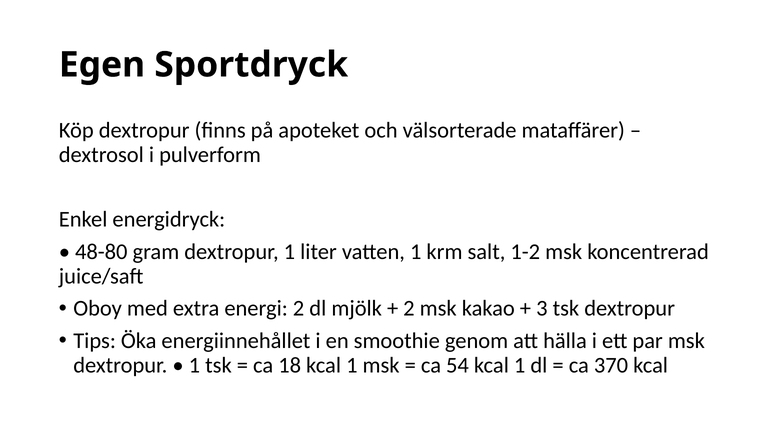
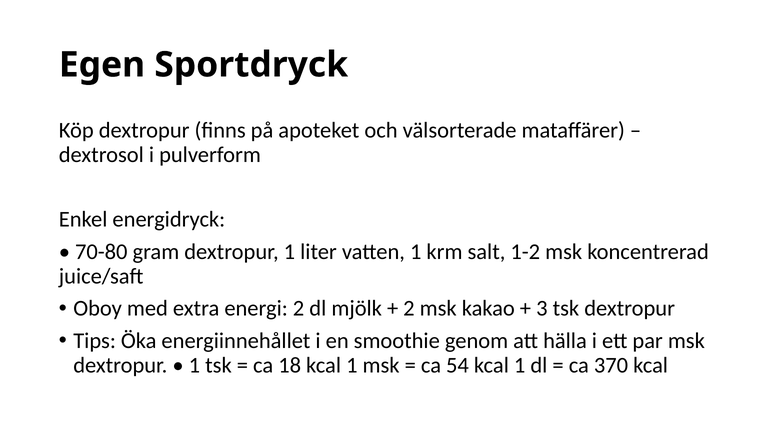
48-80: 48-80 -> 70-80 (101, 252)
